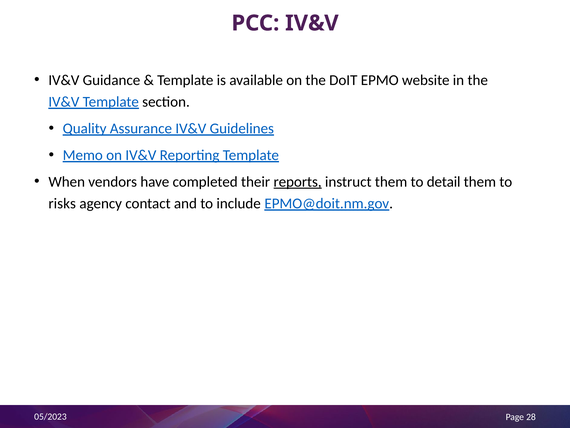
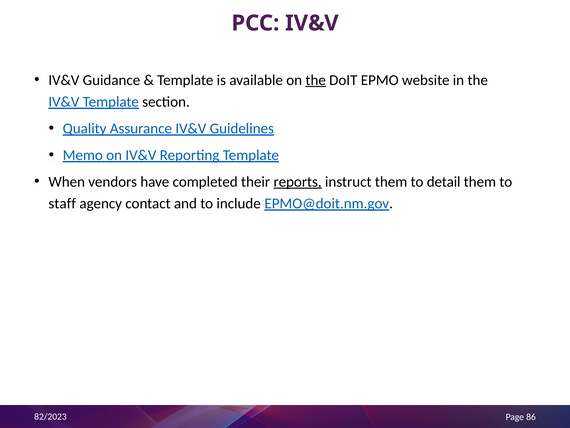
the underline: none -> present (316, 80)
risks: risks -> staff (62, 203)
05/2023: 05/2023 -> 82/2023 (50, 416)
28: 28 -> 86 (531, 417)
